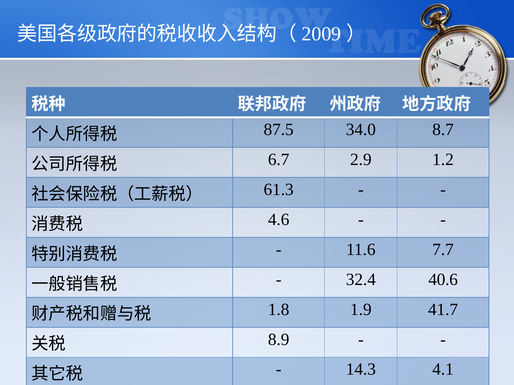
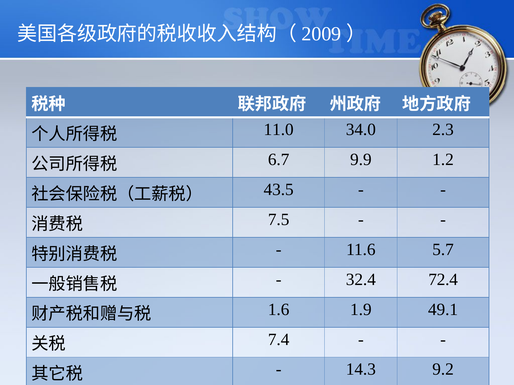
87.5: 87.5 -> 11.0 (279, 130)
8.7: 8.7 -> 2.3 (443, 130)
2.9: 2.9 -> 9.9 (361, 160)
61.3: 61.3 -> 43.5 (279, 190)
4.6: 4.6 -> 7.5 (279, 220)
7.7: 7.7 -> 5.7 (443, 250)
40.6: 40.6 -> 72.4 (443, 280)
1.8: 1.8 -> 1.6 (279, 310)
41.7: 41.7 -> 49.1 (443, 310)
8.9: 8.9 -> 7.4 (279, 340)
4.1: 4.1 -> 9.2 (443, 370)
